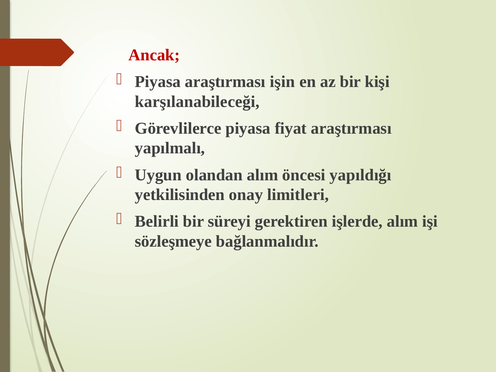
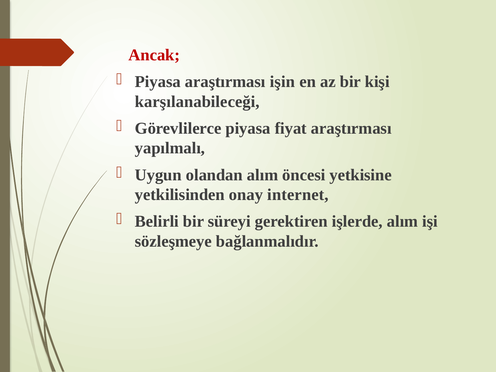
yapıldığı: yapıldığı -> yetkisine (361, 175)
limitleri: limitleri -> internet (298, 195)
